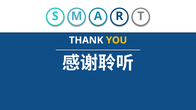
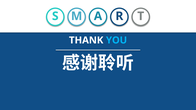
YOU colour: yellow -> light blue (116, 40)
